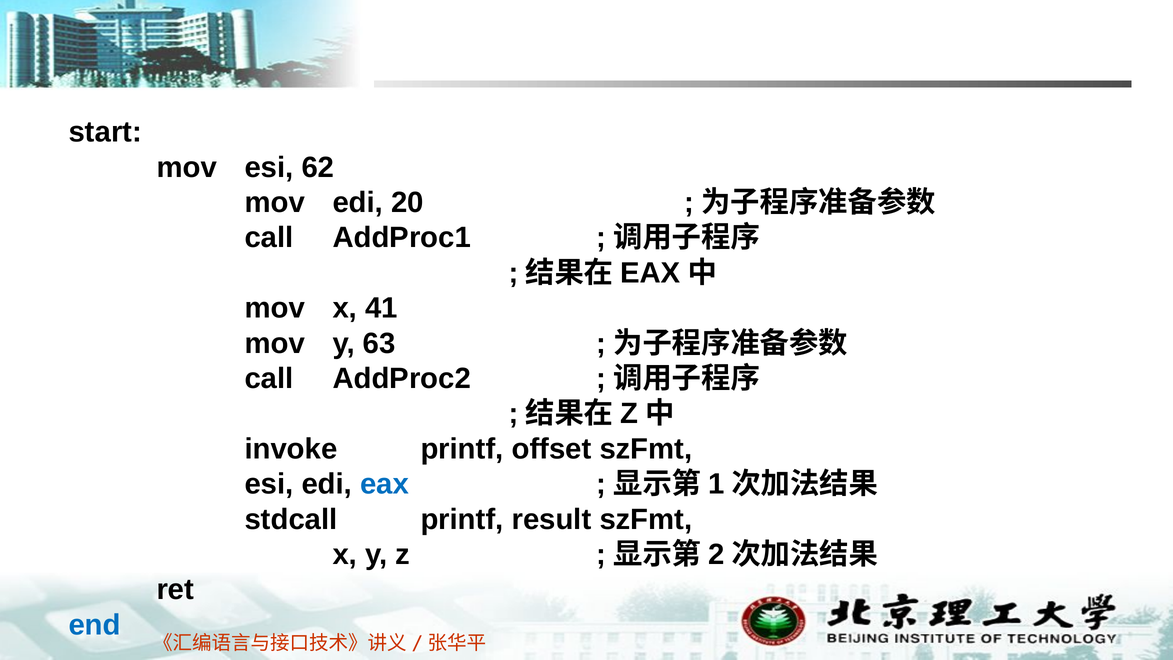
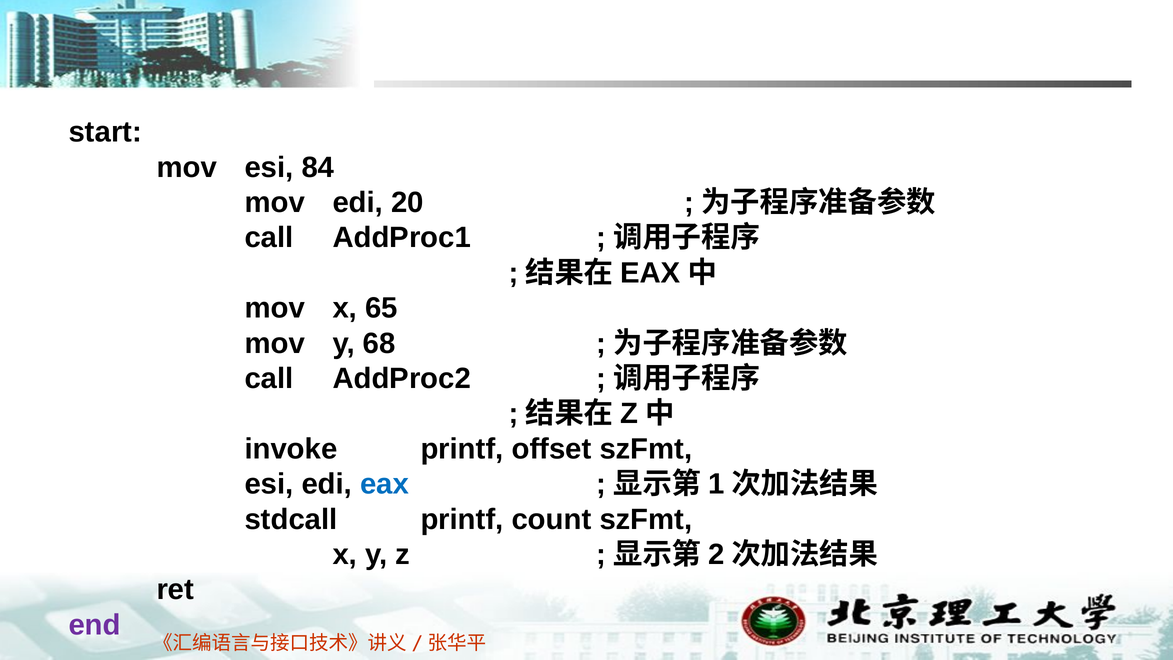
62: 62 -> 84 (318, 167)
41: 41 -> 65 (381, 308)
63: 63 -> 68 (379, 343)
result: result -> count (551, 519)
end colour: blue -> purple (95, 625)
